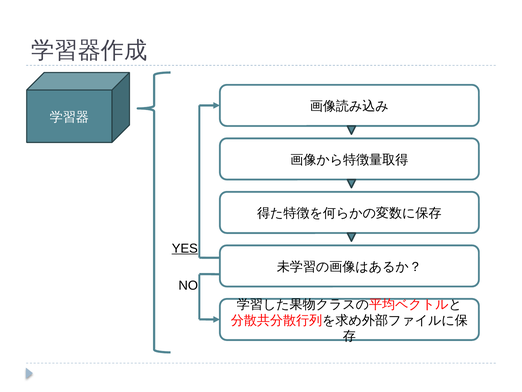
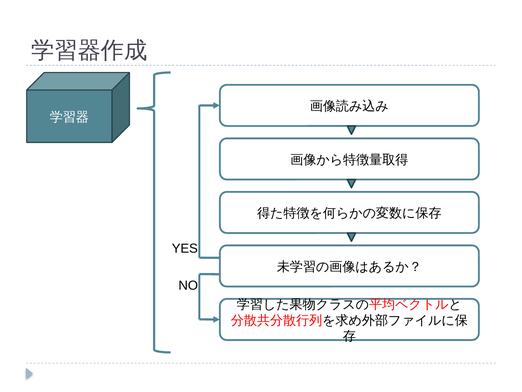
YES underline: present -> none (185, 248)
